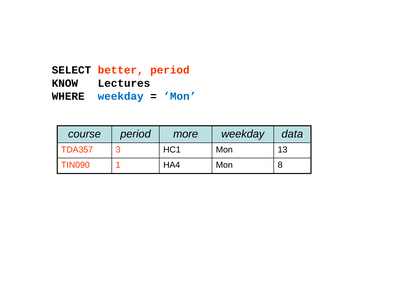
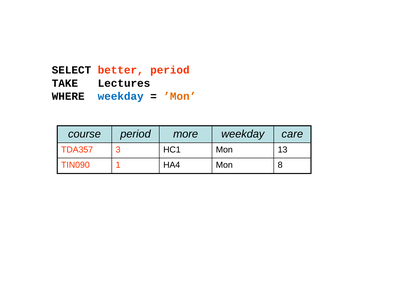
KNOW: KNOW -> TAKE (65, 83)
’Mon colour: blue -> orange (180, 96)
data: data -> care (292, 134)
